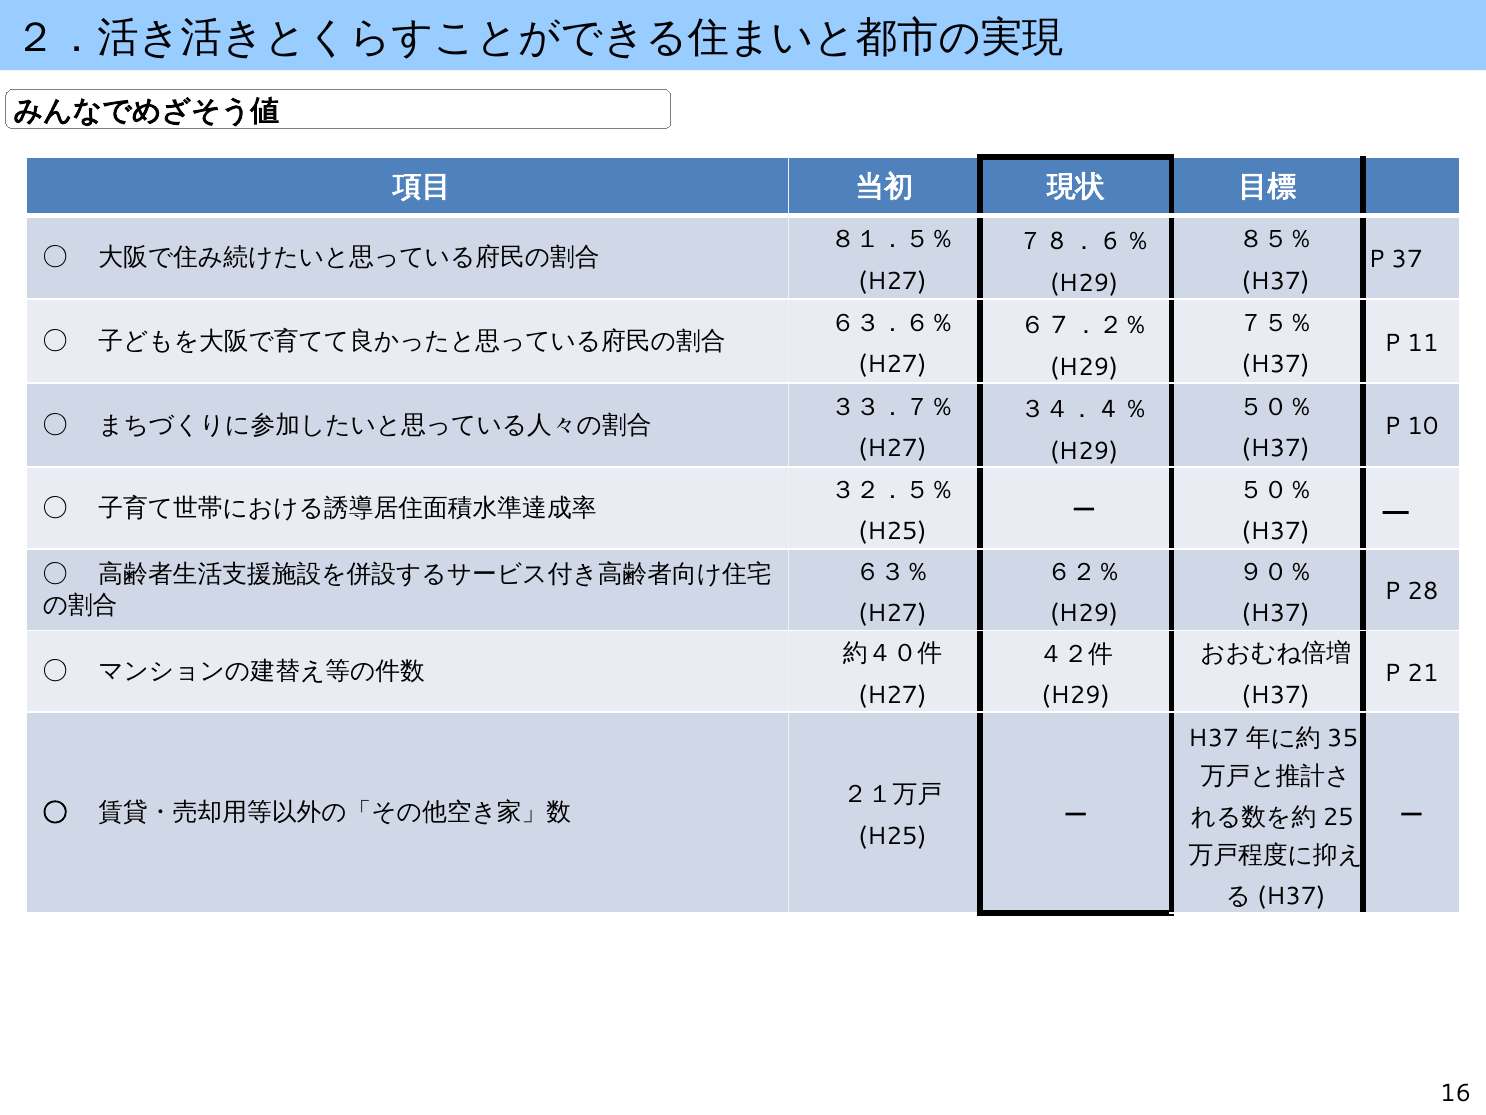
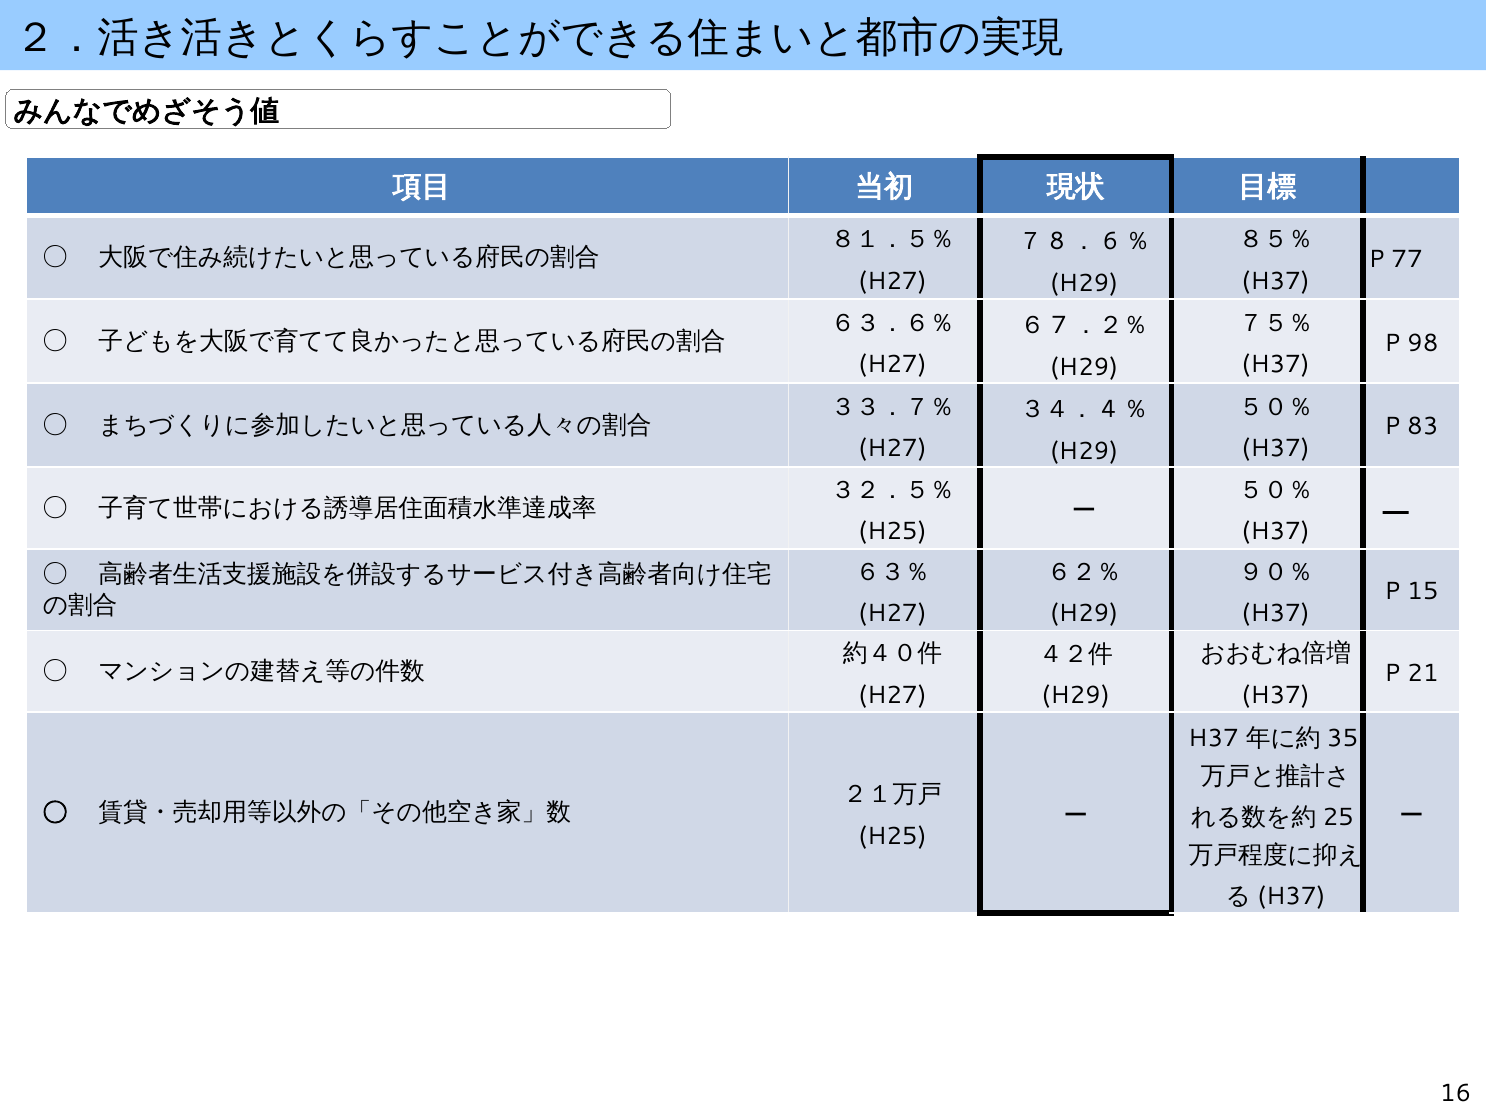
37: 37 -> 77 (1407, 259)
11: 11 -> 98 (1423, 343)
10: 10 -> 83 (1423, 427)
28: 28 -> 15 (1423, 591)
